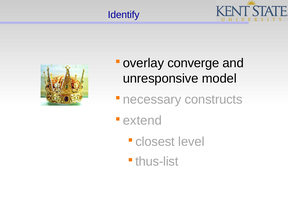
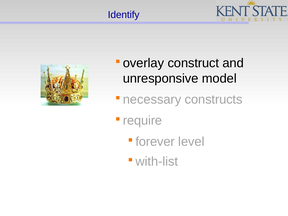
converge: converge -> construct (193, 63)
extend: extend -> require (142, 121)
closest: closest -> forever (155, 142)
thus-list: thus-list -> with-list (157, 162)
